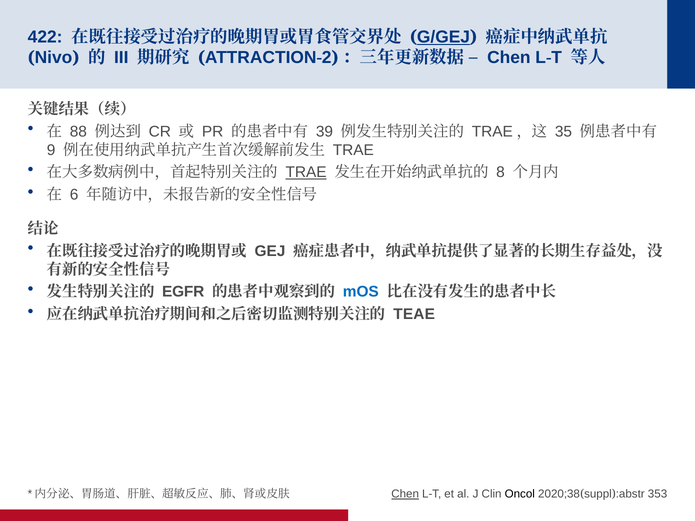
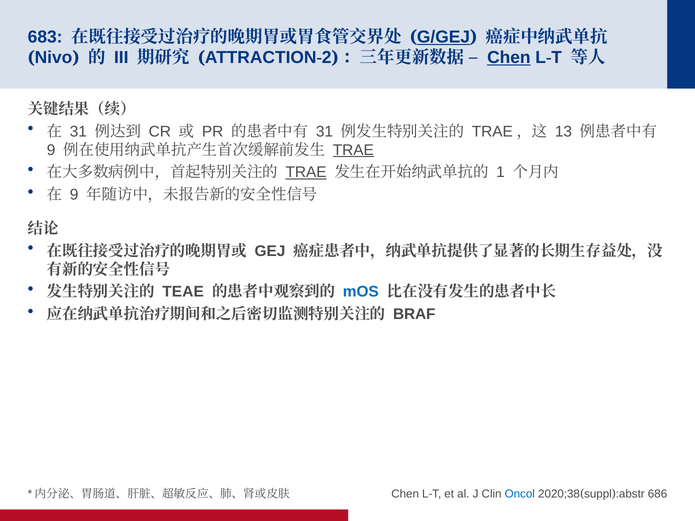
422: 422 -> 683 (45, 37)
Chen underline: none -> present (509, 58)
88: 88 -> 31 (78, 132)
39: 39 -> 31 (324, 132)
35: 35 -> 13 (564, 132)
TRAE underline: none -> present (353, 150)
8: 8 -> 1 (501, 172)
6: 6 -> 9 (74, 195)
EGFR: EGFR -> TEAE (183, 292)
TEAE: TEAE -> BRAF (414, 314)
Chen underline: present -> none (405, 494)
Oncol colour: black -> blue (520, 494)
353: 353 -> 686 (658, 494)
